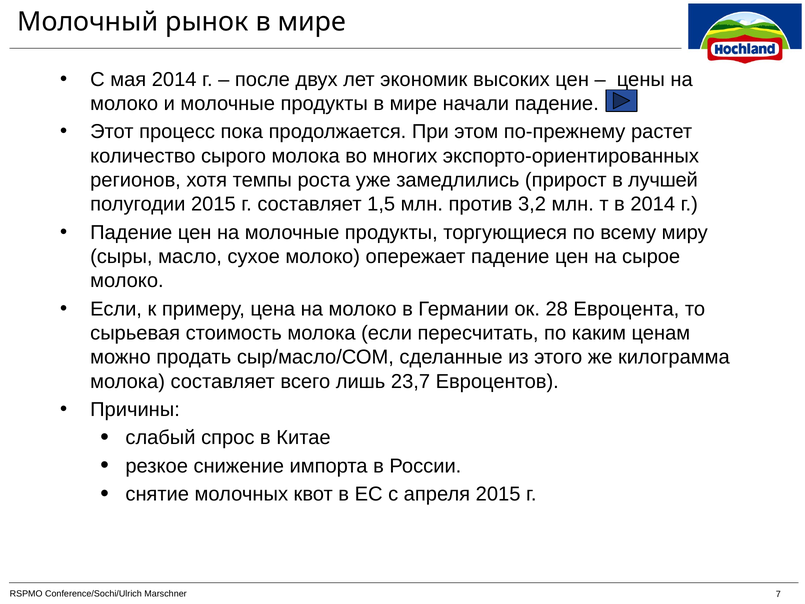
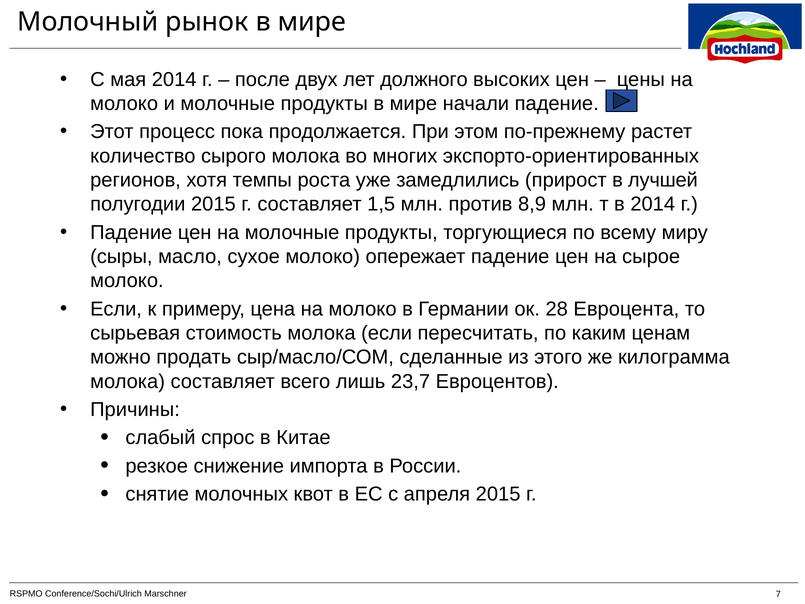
экономик: экономик -> должного (424, 79)
3,2: 3,2 -> 8,9 (532, 204)
